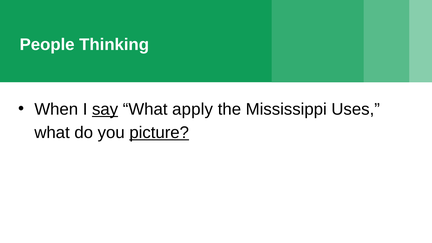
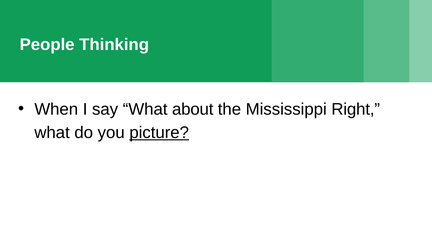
say underline: present -> none (105, 109)
apply: apply -> about (193, 109)
Uses: Uses -> Right (356, 109)
